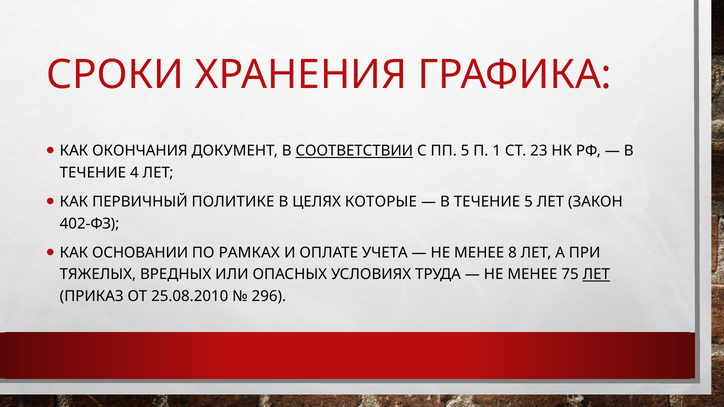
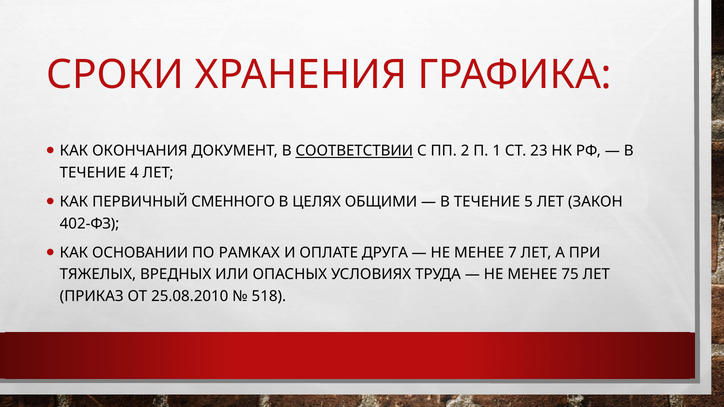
ПП 5: 5 -> 2 (465, 151)
ПОЛИТИКЕ: ПОЛИТИКЕ -> СМЕННОГО (233, 202)
КОТОРЫЕ: КОТОРЫЕ -> ОБЩИМИ (381, 202)
УЧЕТА: УЧЕТА -> ДРУГА (385, 253)
8: 8 -> 7 (512, 253)
ЛЕТ underline: present -> none (596, 275)
296: 296 -> 518 (269, 296)
